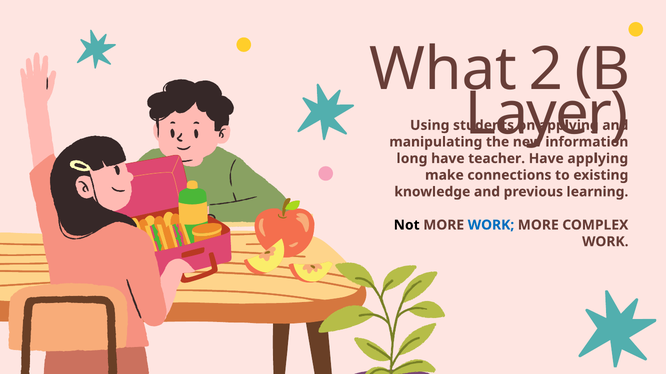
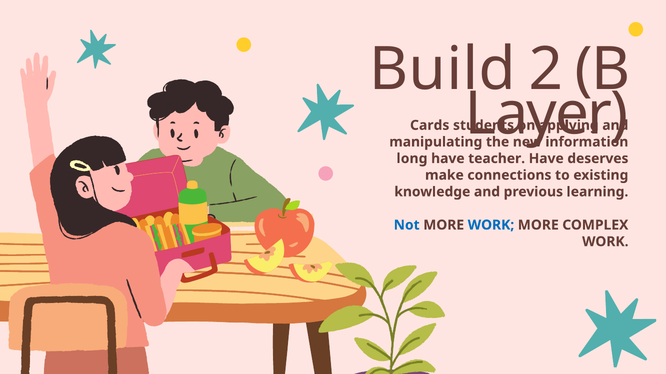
What: What -> Build (443, 69)
Using: Using -> Cards (430, 125)
Have applying: applying -> deserves (598, 159)
Not colour: black -> blue (407, 225)
